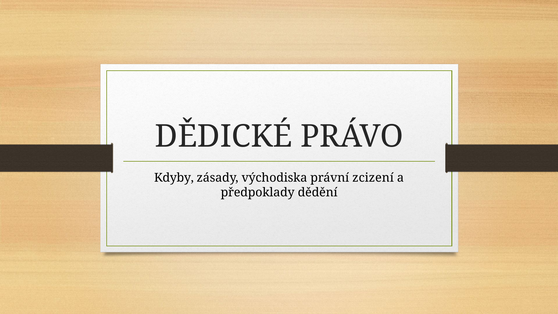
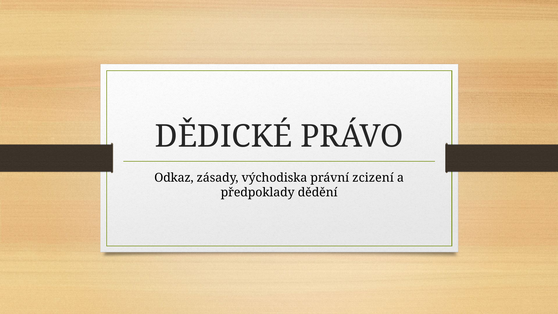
Kdyby: Kdyby -> Odkaz (174, 178)
